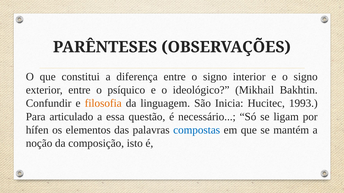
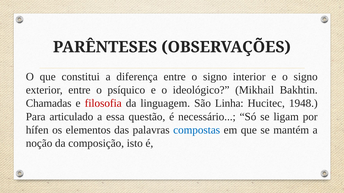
Confundir: Confundir -> Chamadas (49, 104)
filosofia colour: orange -> red (103, 104)
Inicia: Inicia -> Linha (229, 104)
1993: 1993 -> 1948 (303, 104)
